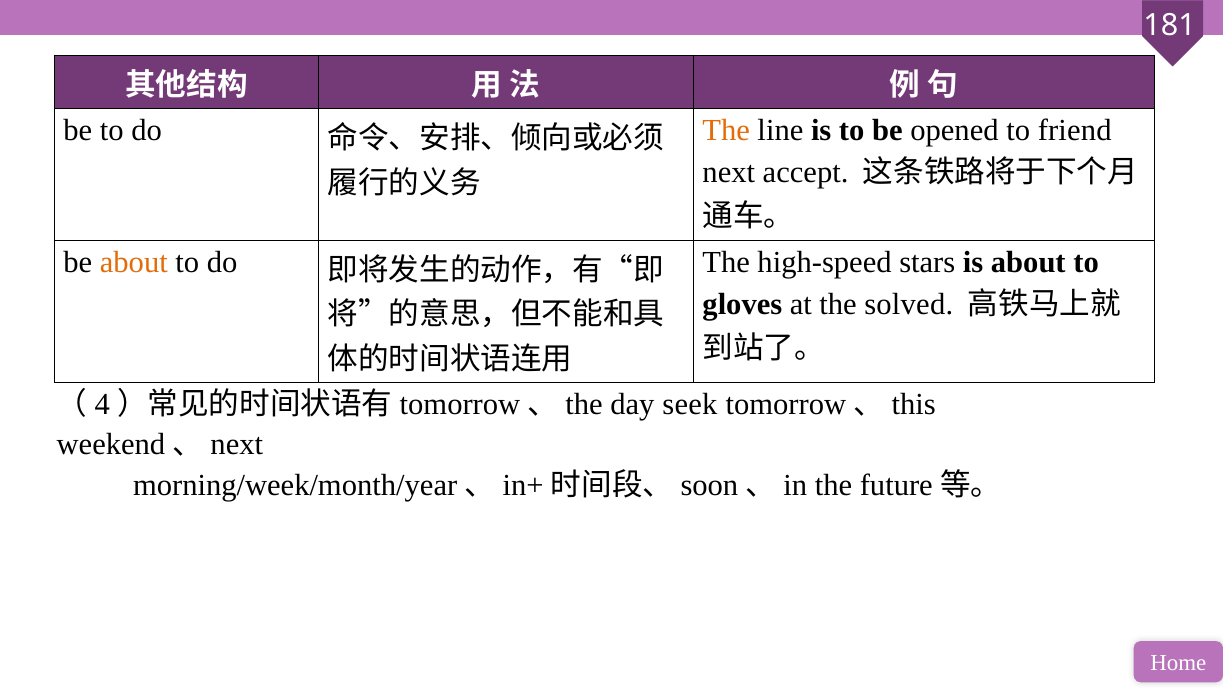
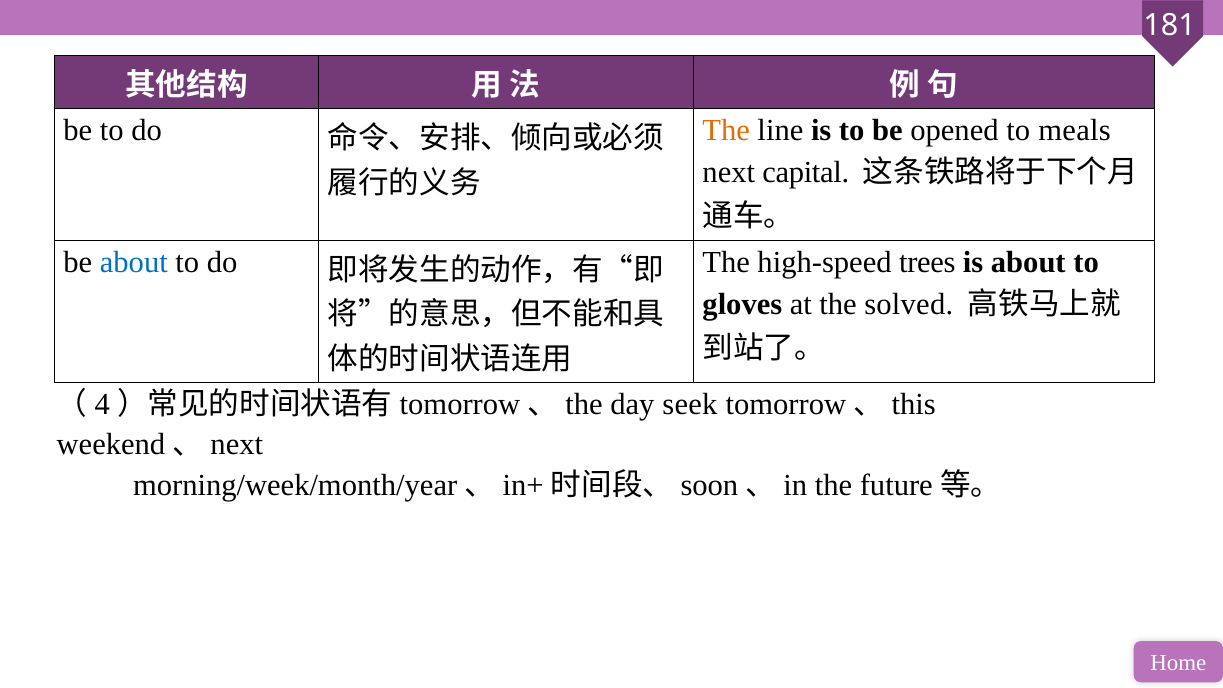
friend: friend -> meals (1075, 130)
accept: accept -> capital (806, 172)
about colour: orange -> blue (134, 262)
stars: stars -> trees (927, 262)
